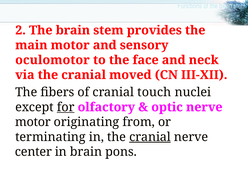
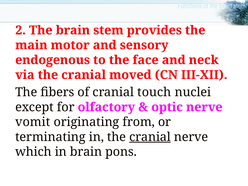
oculomotor: oculomotor -> endogenous (53, 60)
for underline: present -> none (66, 107)
motor: motor -> vomit (33, 122)
center: center -> which (33, 152)
